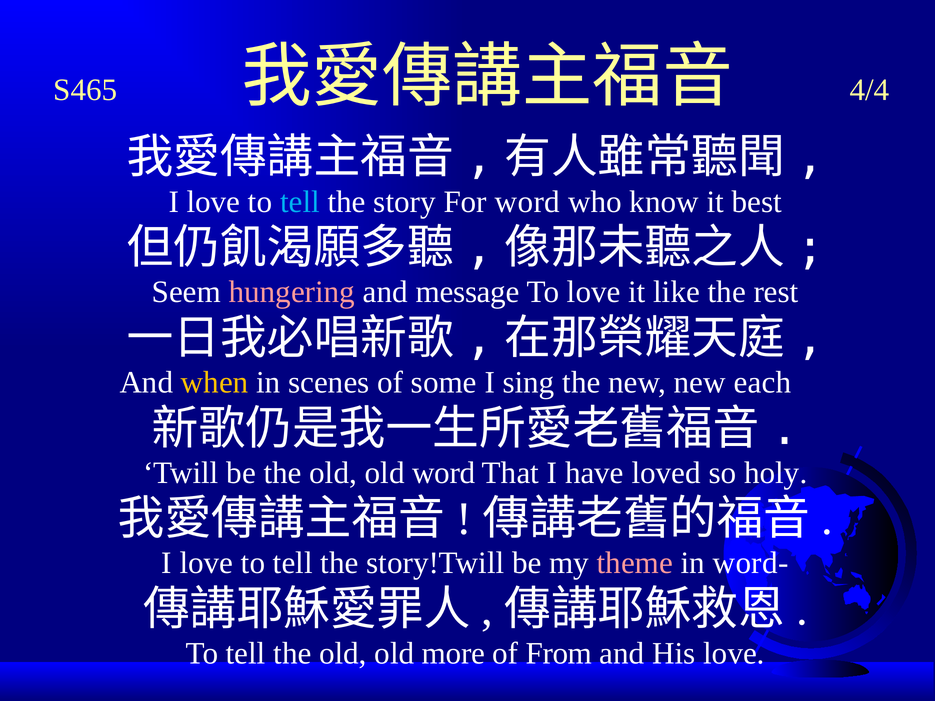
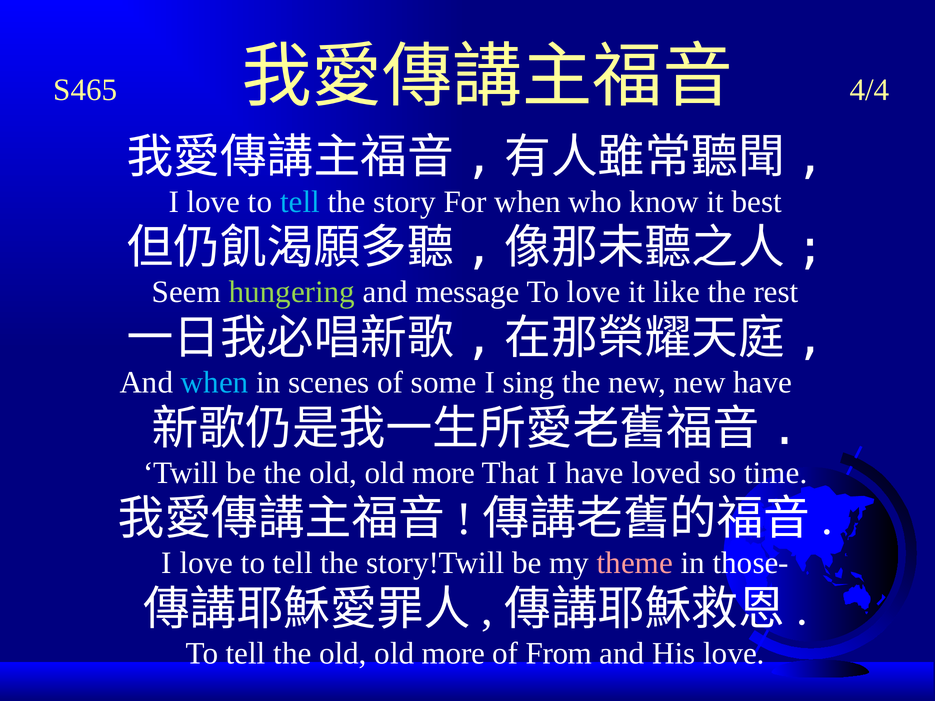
For word: word -> when (528, 202)
hungering colour: pink -> light green (292, 292)
when colour: yellow -> light blue (215, 383)
new each: each -> have (763, 383)
word: word -> more (444, 473)
holy: holy -> time (776, 473)
word-: word- -> those- (751, 563)
